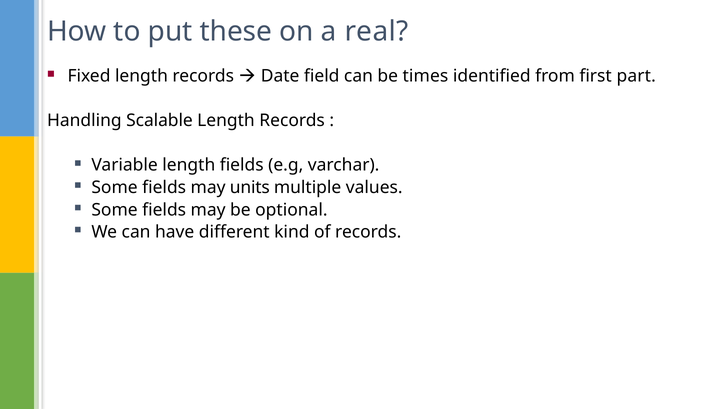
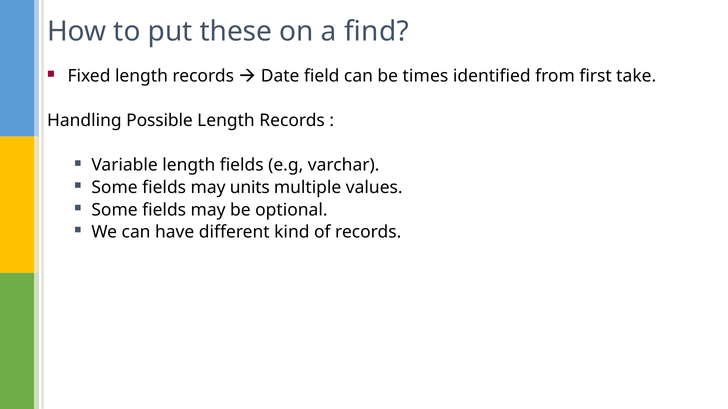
real: real -> find (376, 32)
part: part -> take (636, 76)
Scalable: Scalable -> Possible (160, 121)
